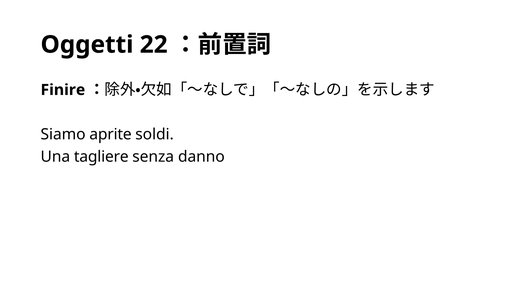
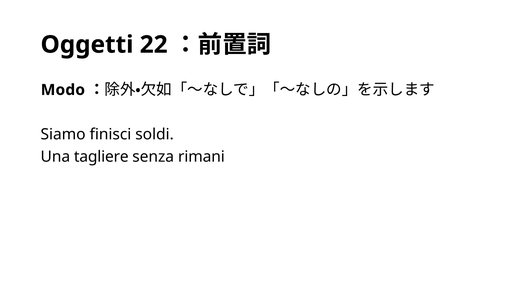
Finire: Finire -> Modo (63, 90)
aprite: aprite -> finisci (110, 135)
danno: danno -> rimani (201, 157)
